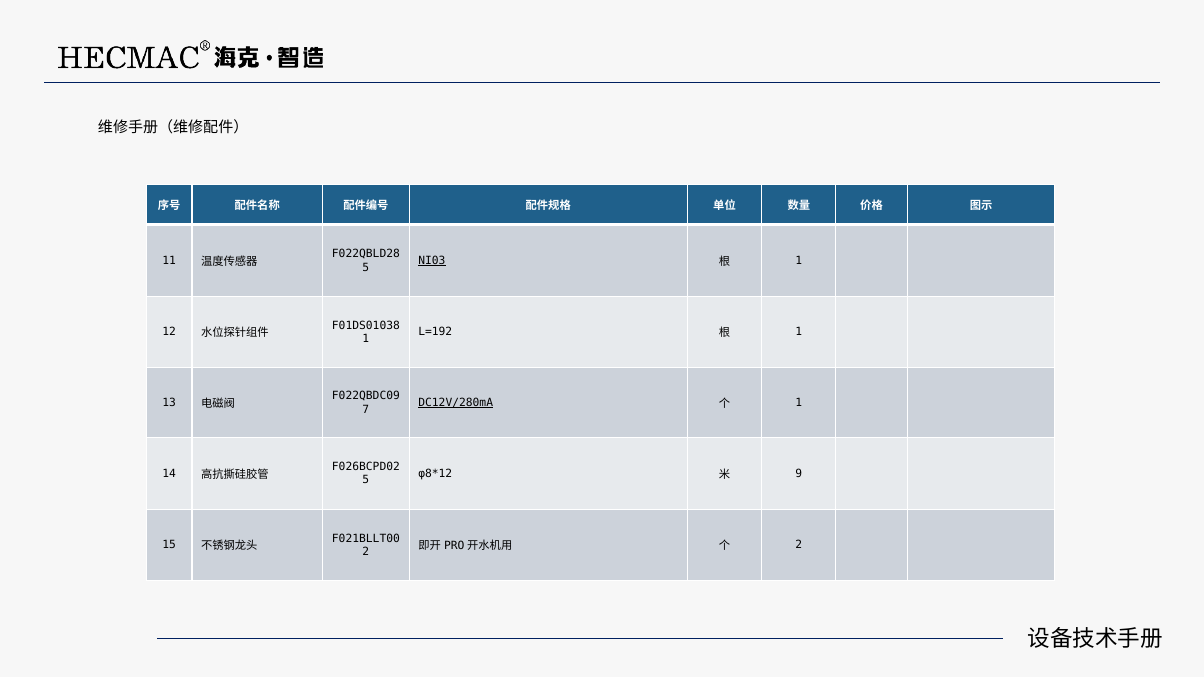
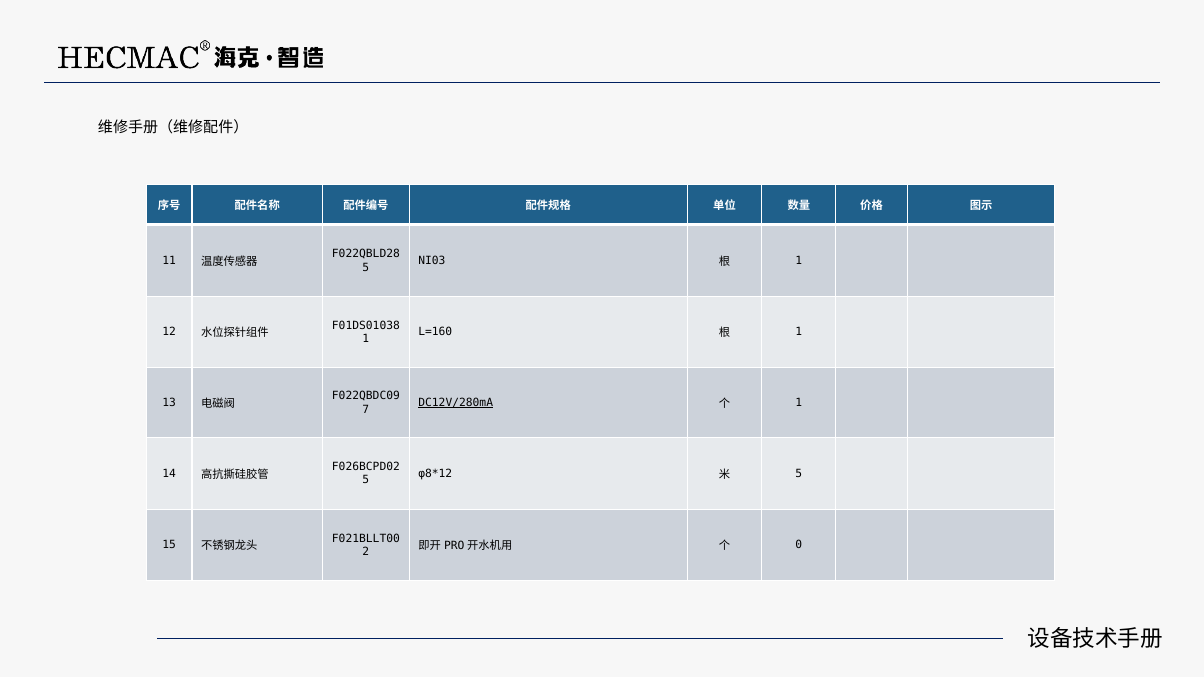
NI03 underline: present -> none (432, 261)
L=192: L=192 -> L=160 (435, 332)
9: 9 -> 5 (799, 474)
2: 2 -> 0 (799, 545)
